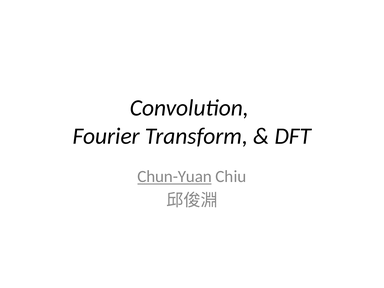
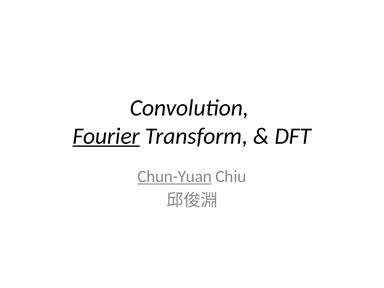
Fourier underline: none -> present (106, 136)
